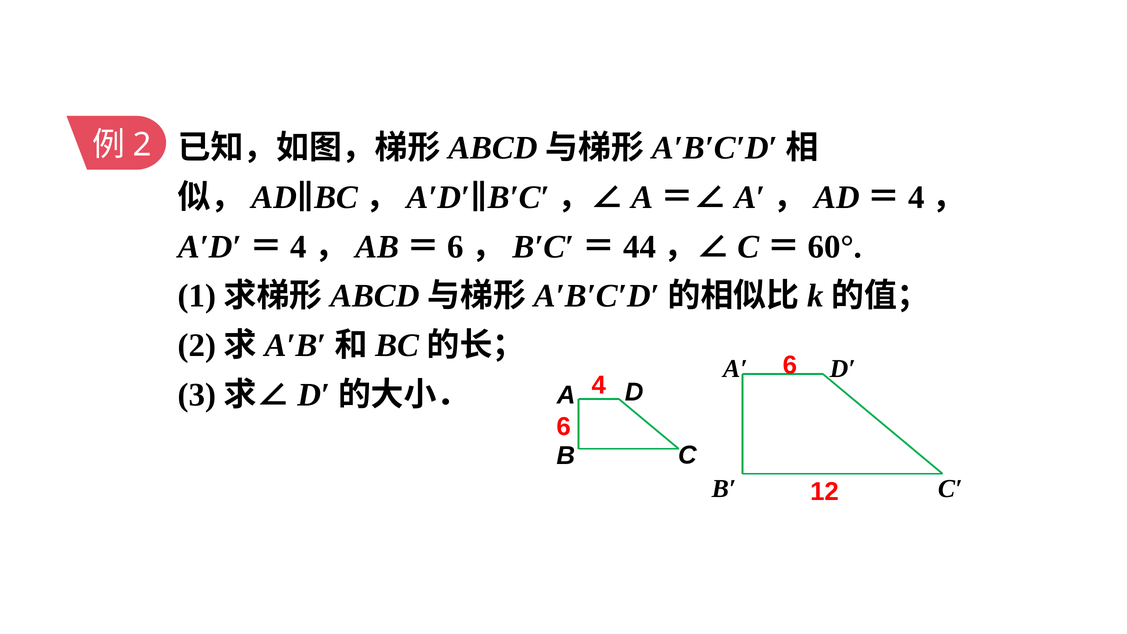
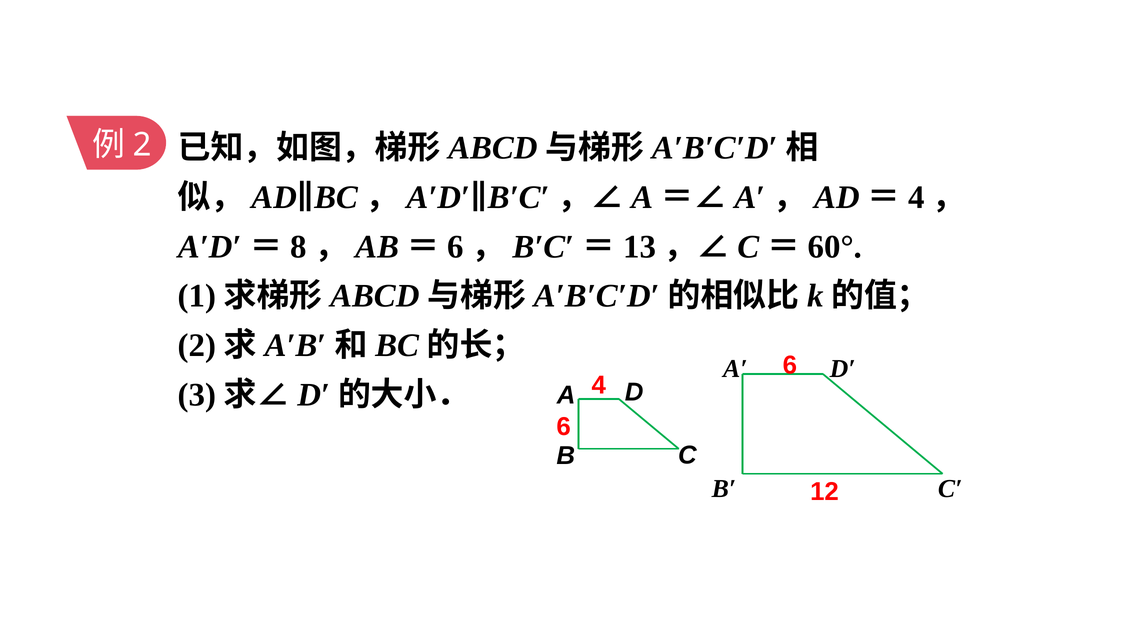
4: 4 -> 8 (299, 247)
44: 44 -> 13 (640, 247)
